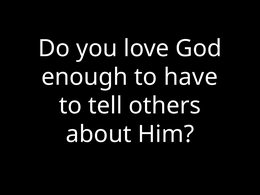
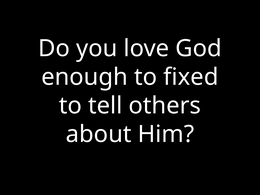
have: have -> fixed (191, 77)
